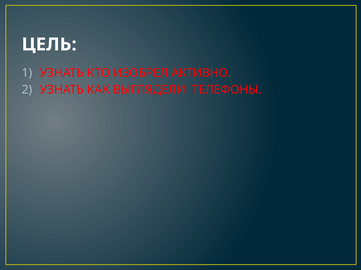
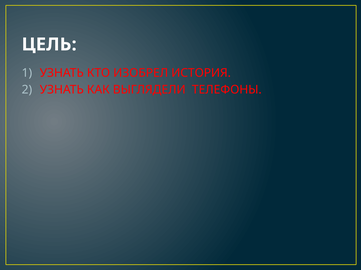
АКТИВНО: АКТИВНО -> ИСТОРИЯ (201, 73)
